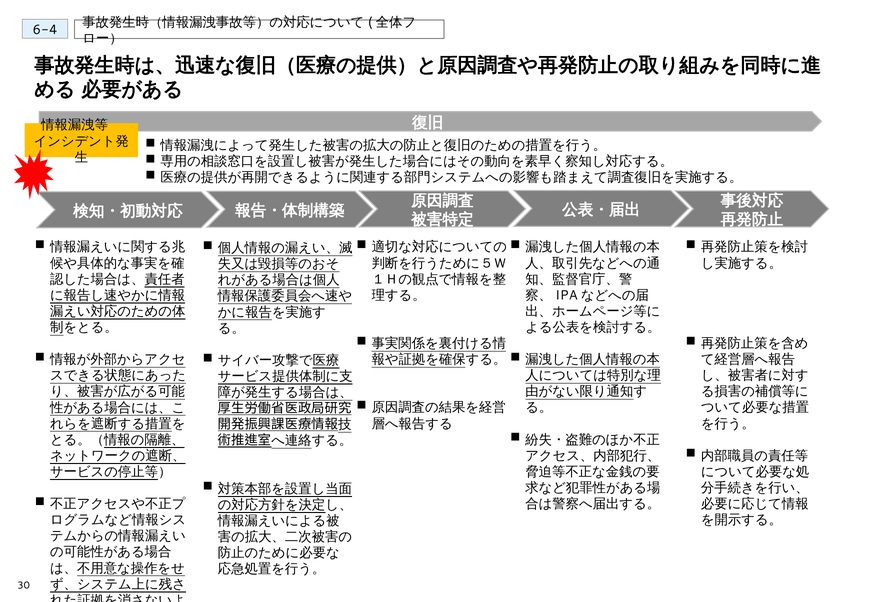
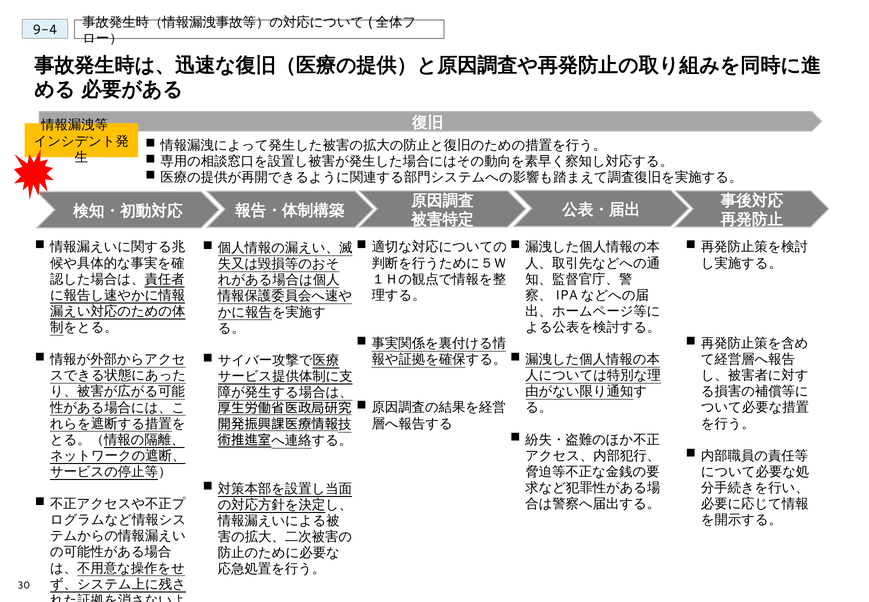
6-4: 6-4 -> 9-4 (45, 30)
